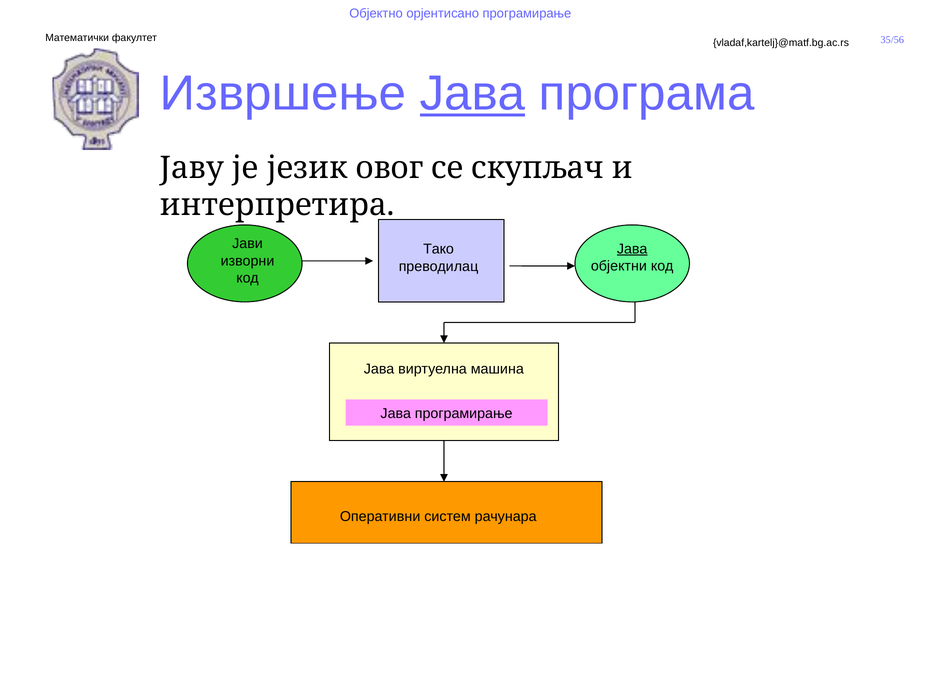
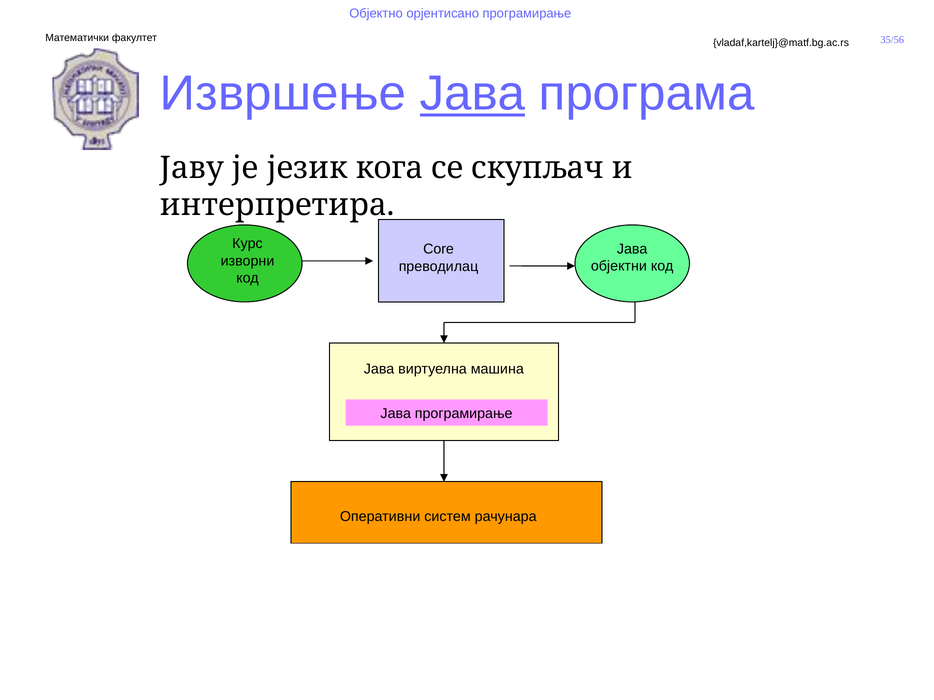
овог: овог -> кога (390, 168)
Јави: Јави -> Курс (247, 244)
Јава underline: present -> none (632, 249)
Тако: Тако -> Core (439, 249)
